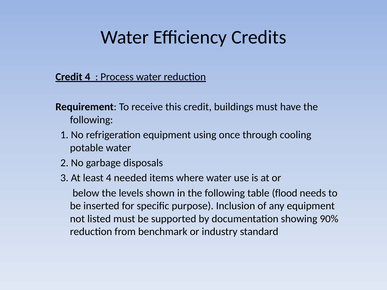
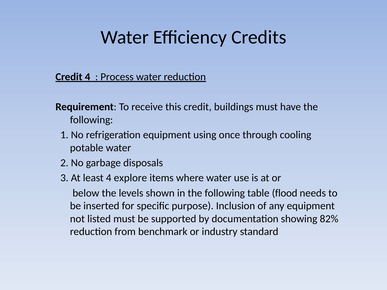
needed: needed -> explore (130, 178)
90%: 90% -> 82% (329, 219)
